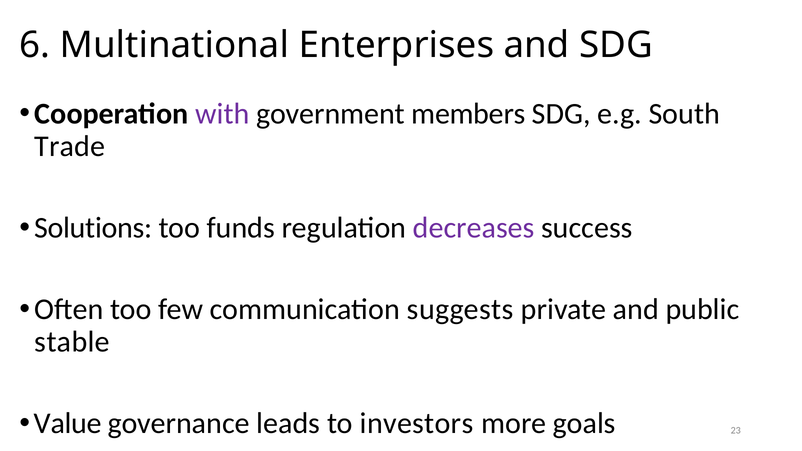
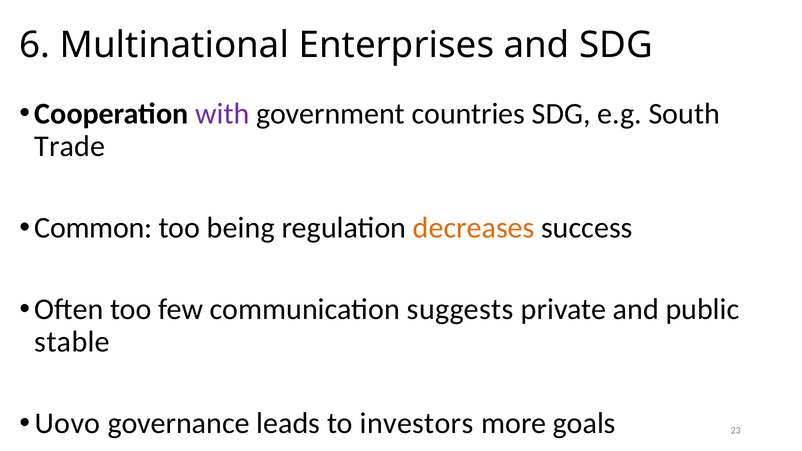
members: members -> countries (468, 114)
Solutions: Solutions -> Common (93, 228)
funds: funds -> being (241, 228)
decreases colour: purple -> orange (474, 228)
Value: Value -> Uovo (68, 424)
